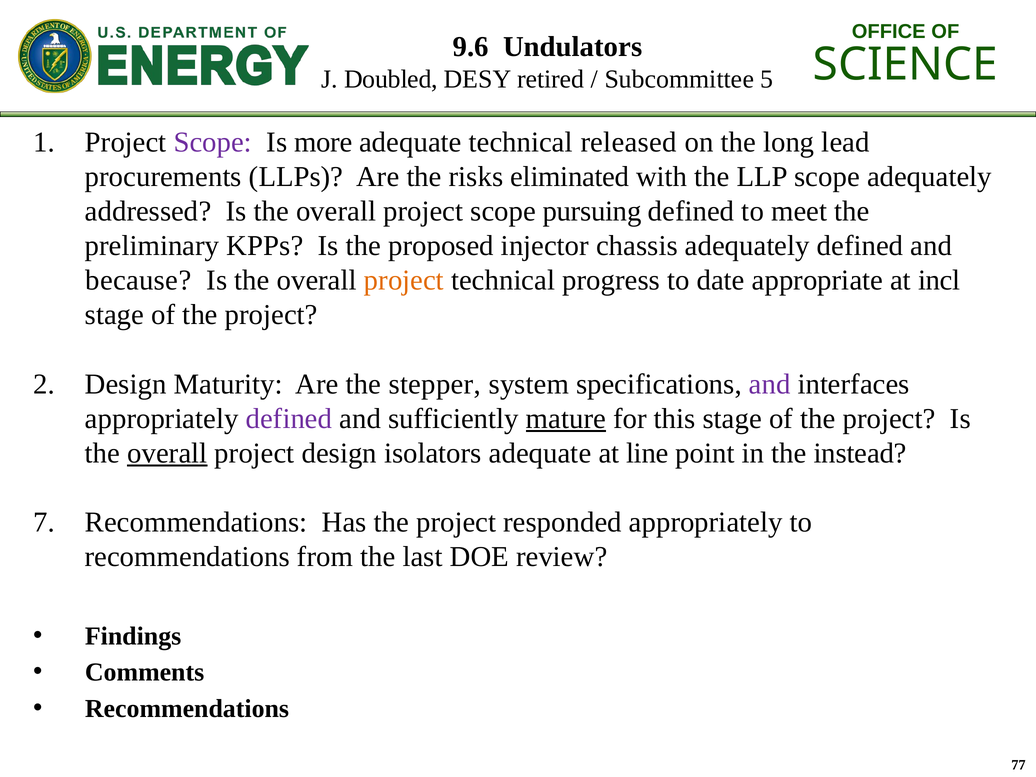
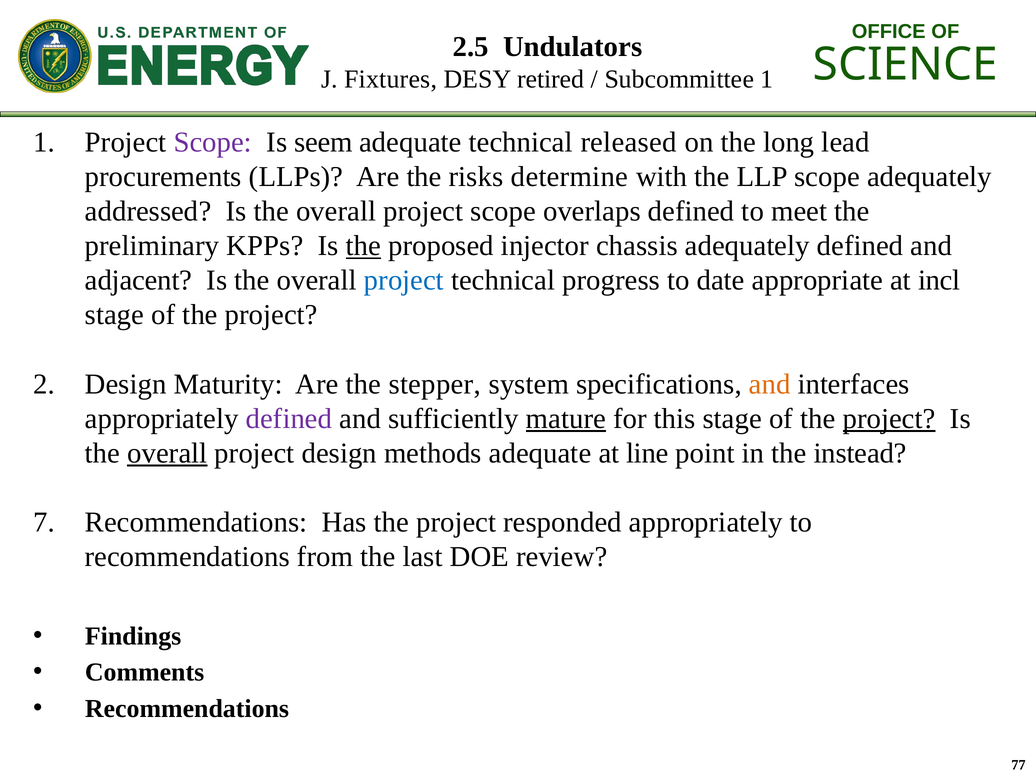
9.6: 9.6 -> 2.5 (471, 46)
Doubled: Doubled -> Fixtures (391, 79)
Subcommittee 5: 5 -> 1 (767, 79)
more: more -> seem (323, 142)
eliminated: eliminated -> determine (570, 177)
pursuing: pursuing -> overlaps (592, 211)
the underline: none -> present (363, 246)
because: because -> adjacent (139, 280)
project colour: orange -> blue (404, 280)
and colour: purple -> orange (770, 384)
project underline: none -> present (889, 419)
isolators: isolators -> methods (433, 453)
